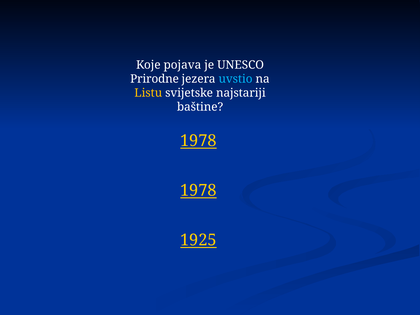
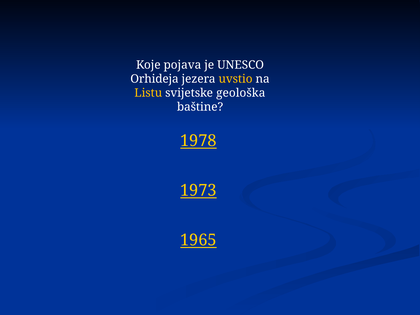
Prirodne: Prirodne -> Orhideja (155, 79)
uvstio colour: light blue -> yellow (236, 79)
najstariji: najstariji -> geološka (241, 93)
1978: 1978 -> 1973 (198, 190)
1925: 1925 -> 1965 (198, 240)
